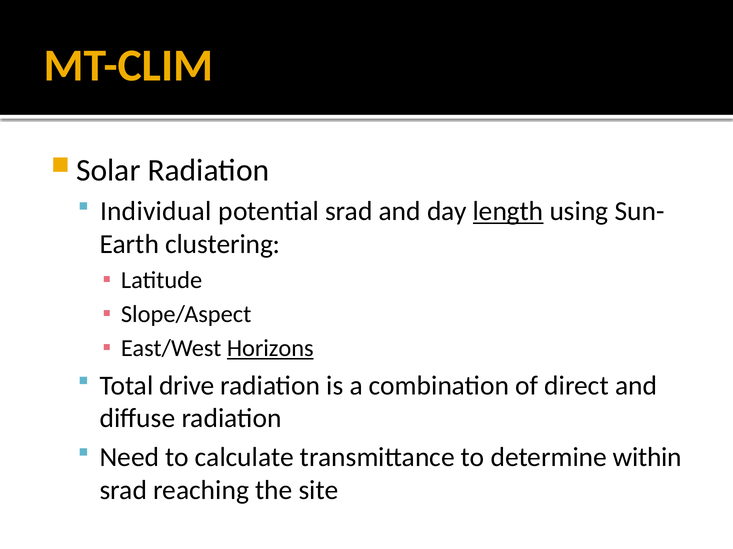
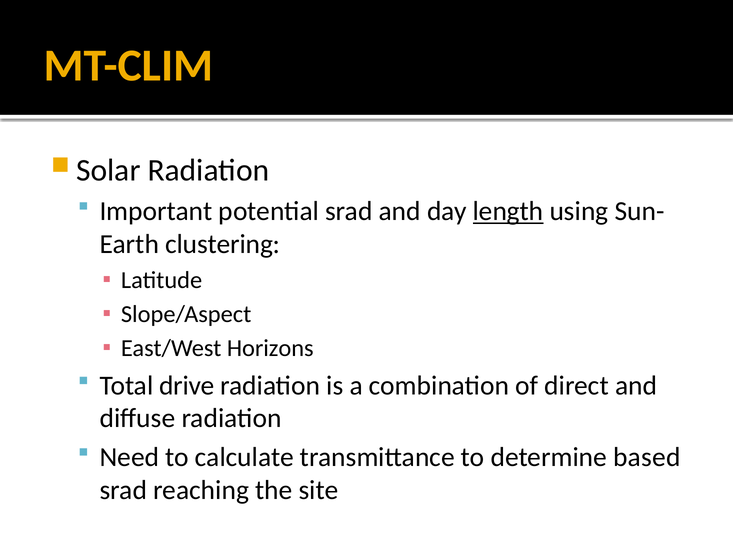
Individual: Individual -> Important (156, 212)
Horizons underline: present -> none (270, 349)
within: within -> based (647, 458)
